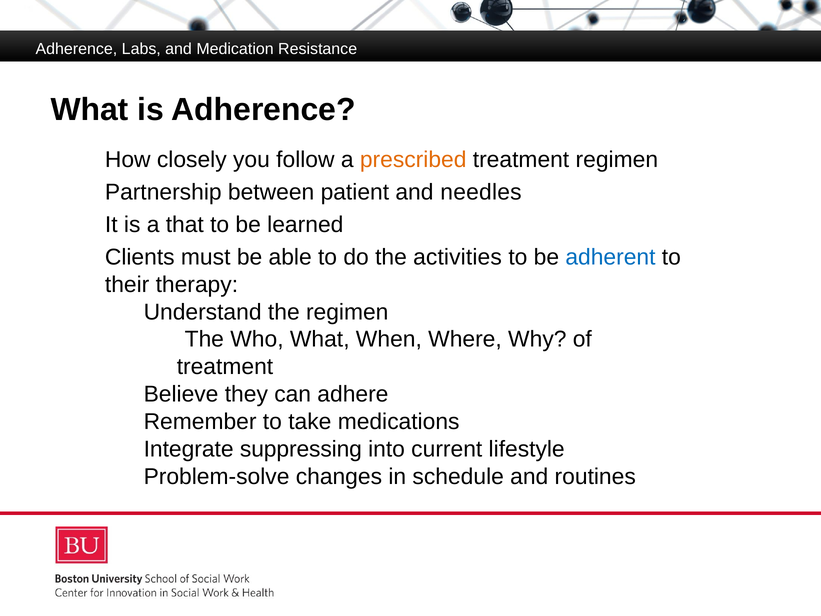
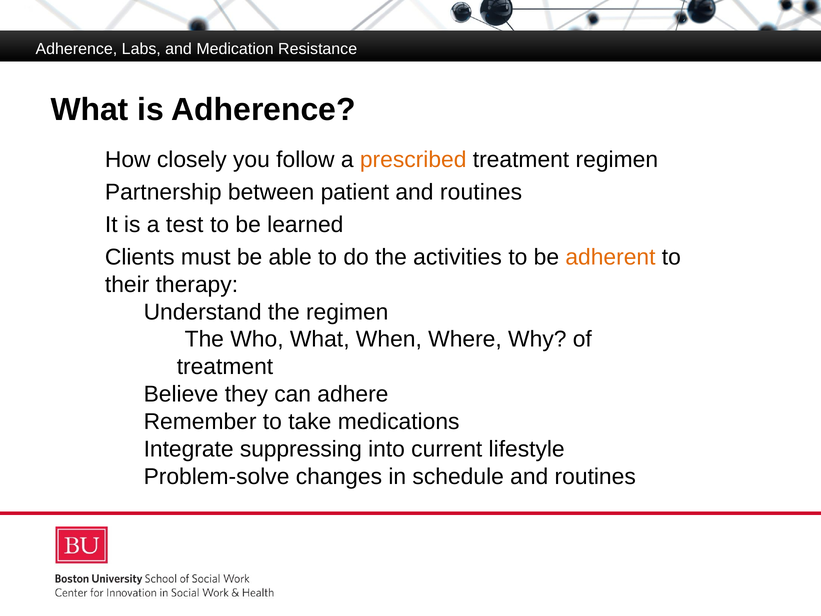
patient and needles: needles -> routines (481, 192)
that: that -> test (185, 225)
adherent colour: blue -> orange (610, 257)
